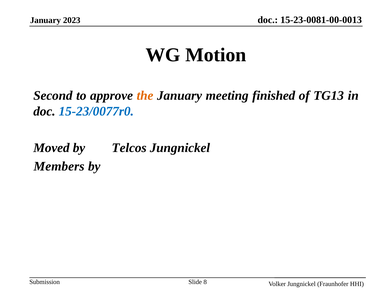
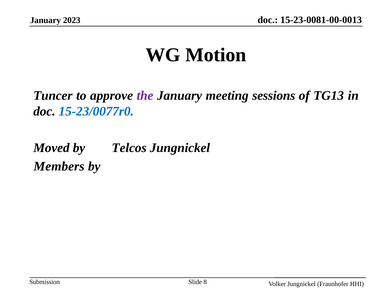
Second: Second -> Tuncer (53, 96)
the colour: orange -> purple (145, 96)
finished: finished -> sessions (274, 96)
